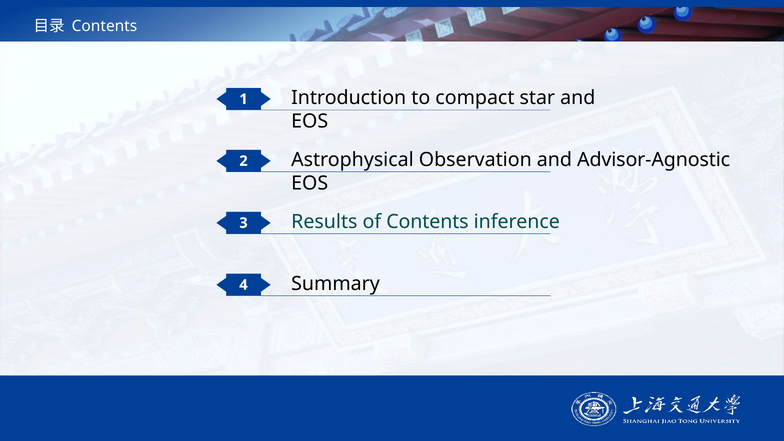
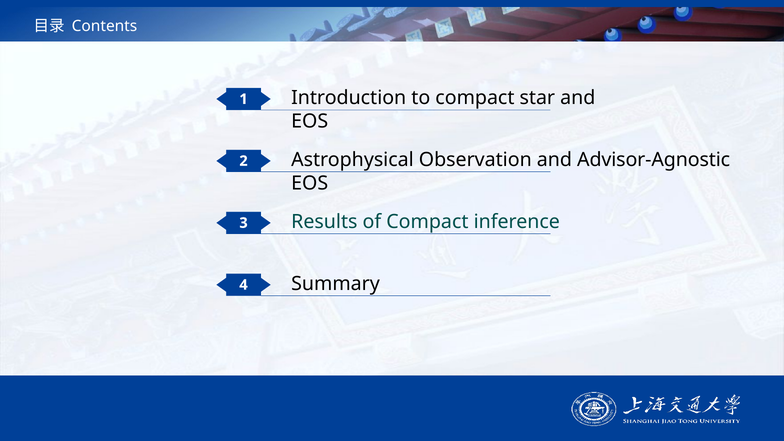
of Contents: Contents -> Compact (427, 222)
